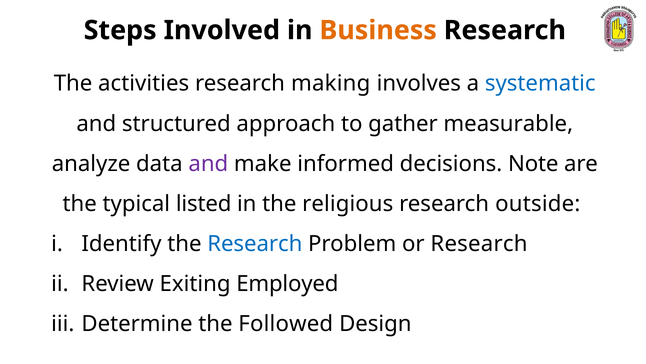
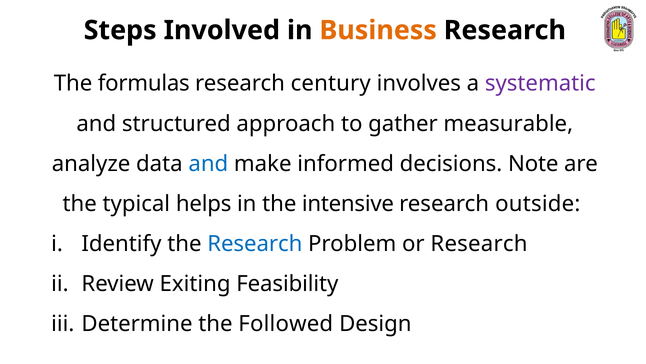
activities: activities -> formulas (144, 83)
making: making -> century (331, 83)
systematic colour: blue -> purple (540, 83)
and colour: purple -> blue (208, 163)
listed: listed -> helps (204, 203)
religious: religious -> intensive (348, 203)
Employed: Employed -> Feasibility (287, 283)
